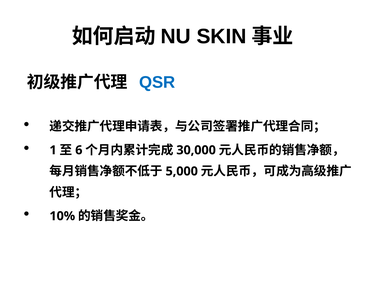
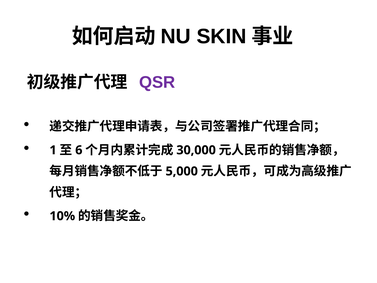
QSR colour: blue -> purple (157, 82)
